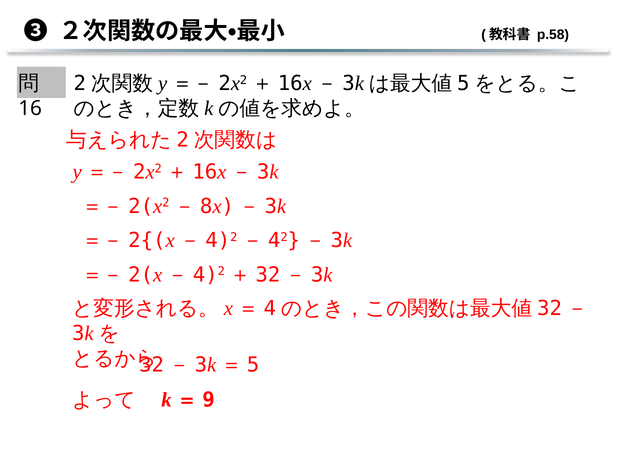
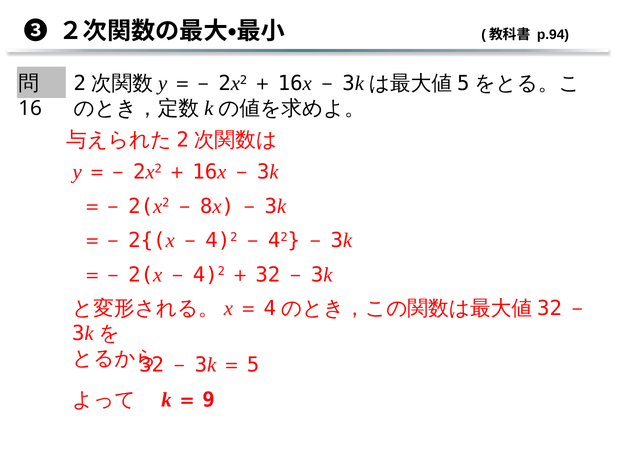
p.58: p.58 -> p.94 (553, 35)
